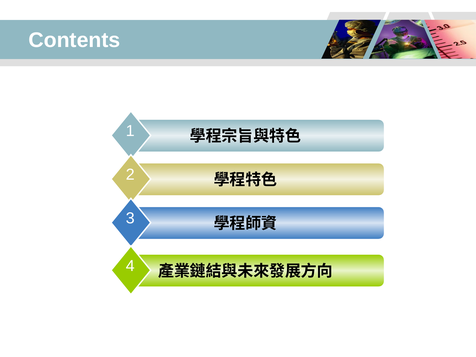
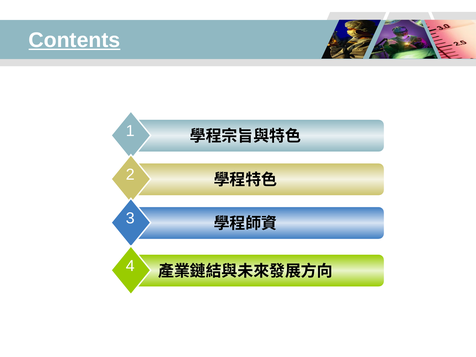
Contents underline: none -> present (74, 40)
